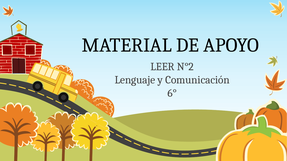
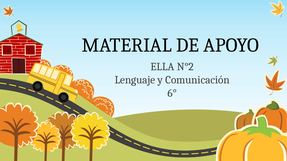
LEER: LEER -> ELLA (162, 67)
